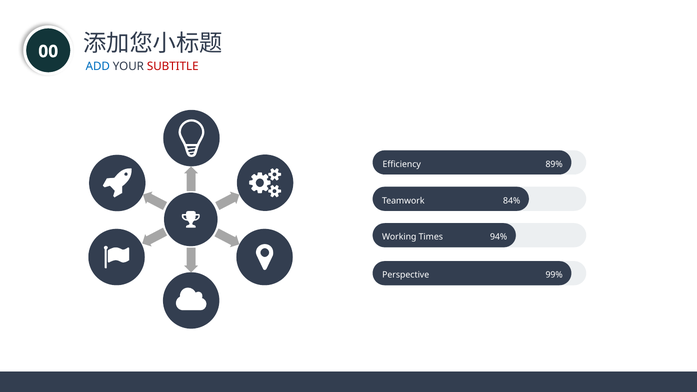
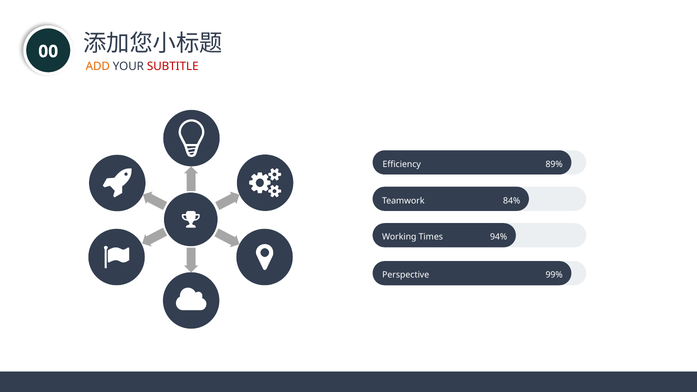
ADD colour: blue -> orange (98, 66)
